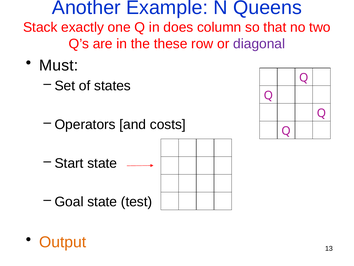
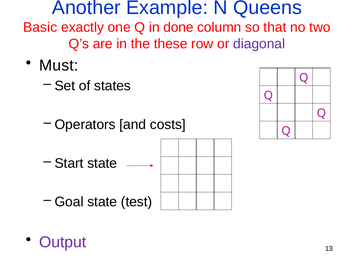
Stack: Stack -> Basic (40, 27)
does: does -> done (178, 27)
Output colour: orange -> purple (63, 242)
